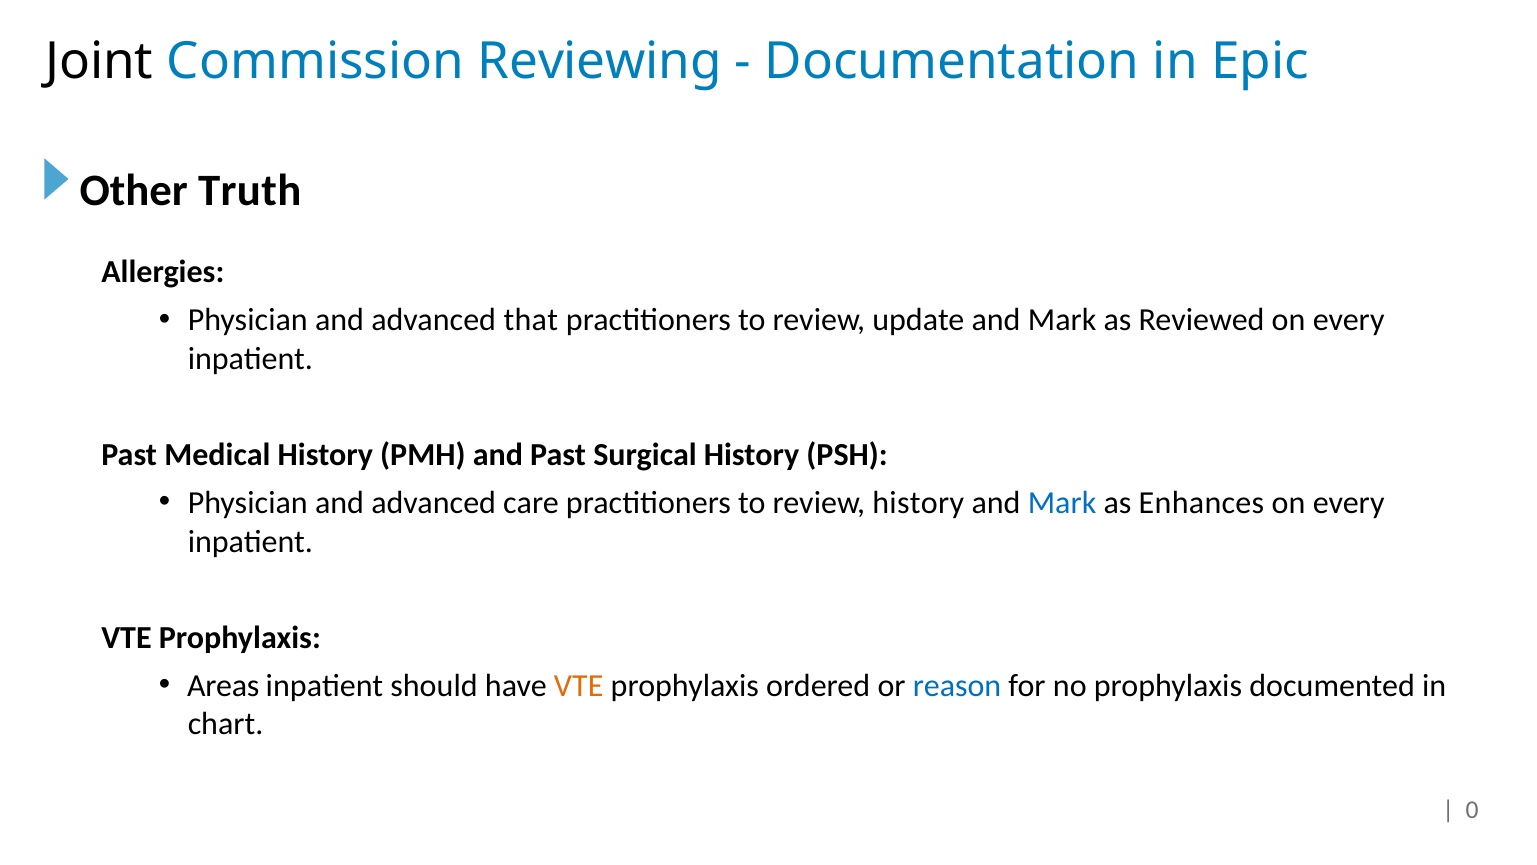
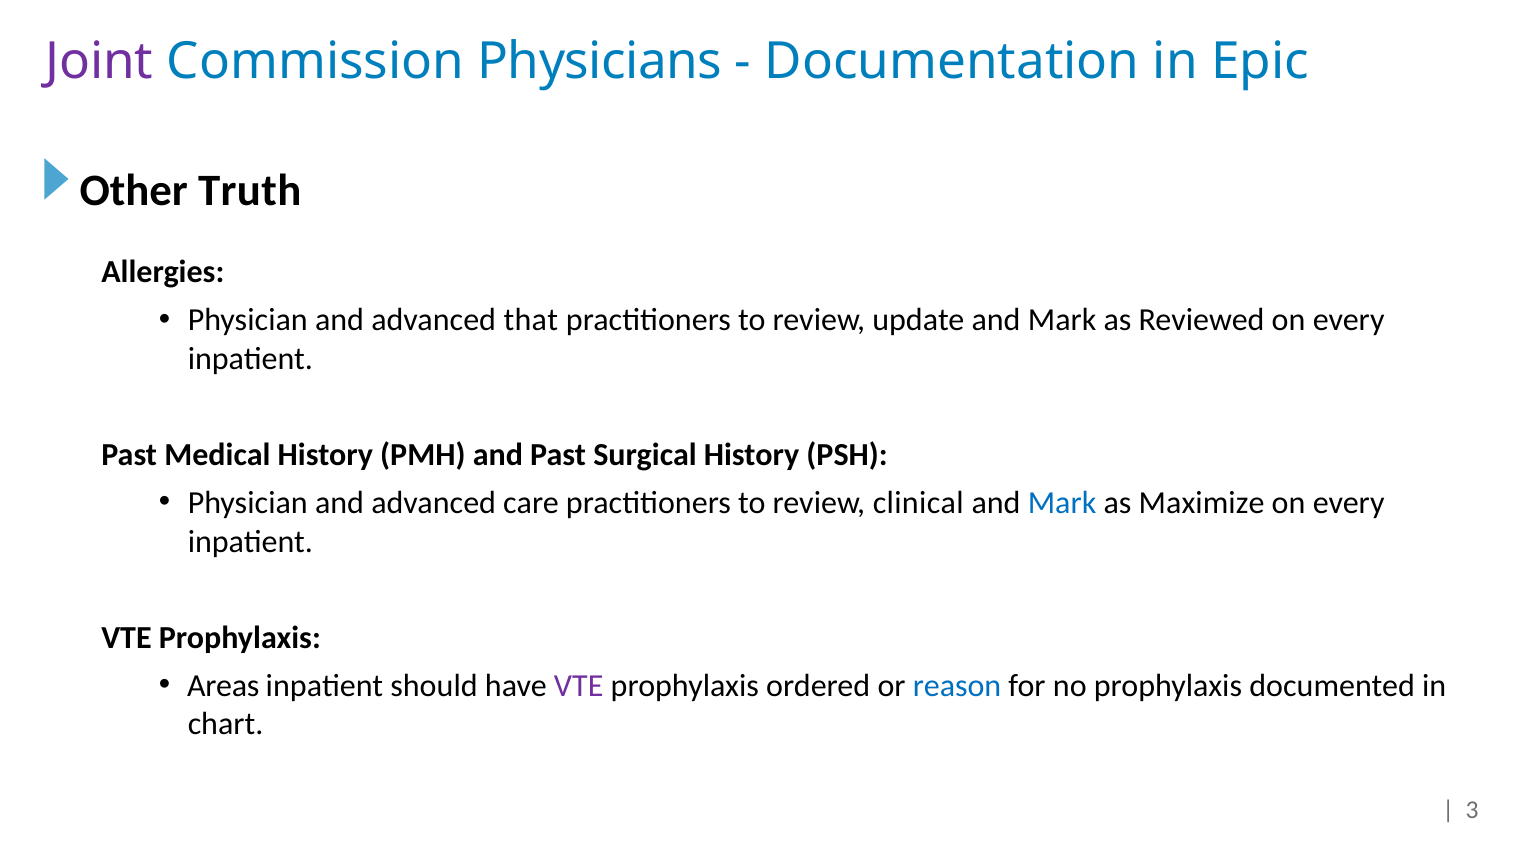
Joint colour: black -> purple (99, 62)
Reviewing: Reviewing -> Physicians (600, 62)
review history: history -> clinical (918, 503)
Enhances: Enhances -> Maximize (1202, 503)
VTE colour: orange -> purple (579, 685)
0: 0 -> 3 (1472, 810)
